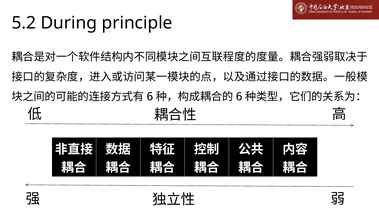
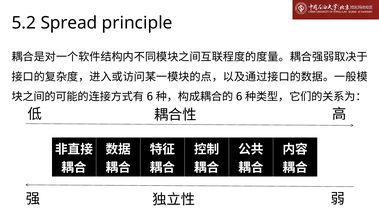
During: During -> Spread (69, 23)
